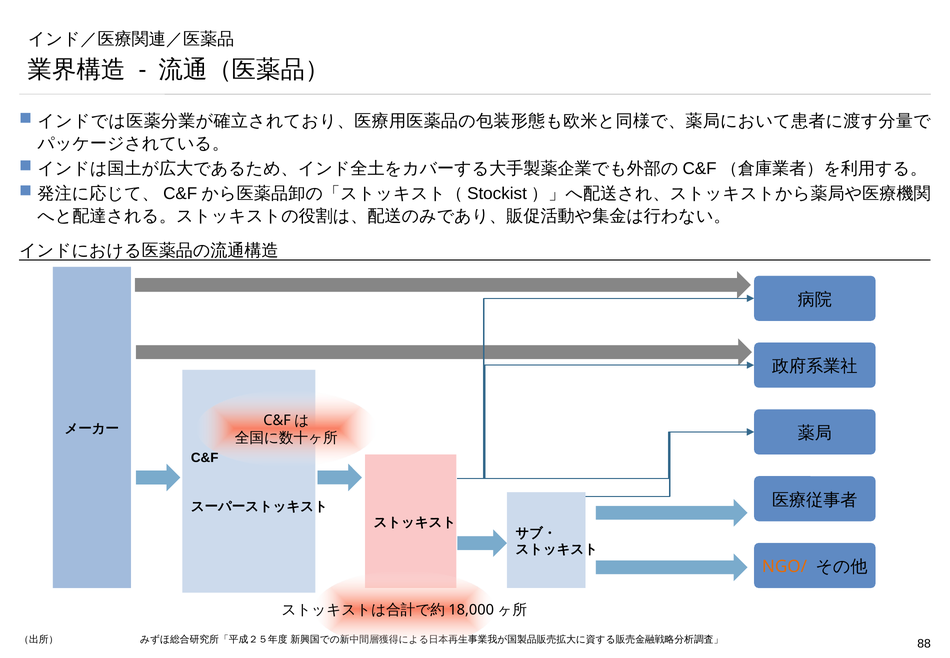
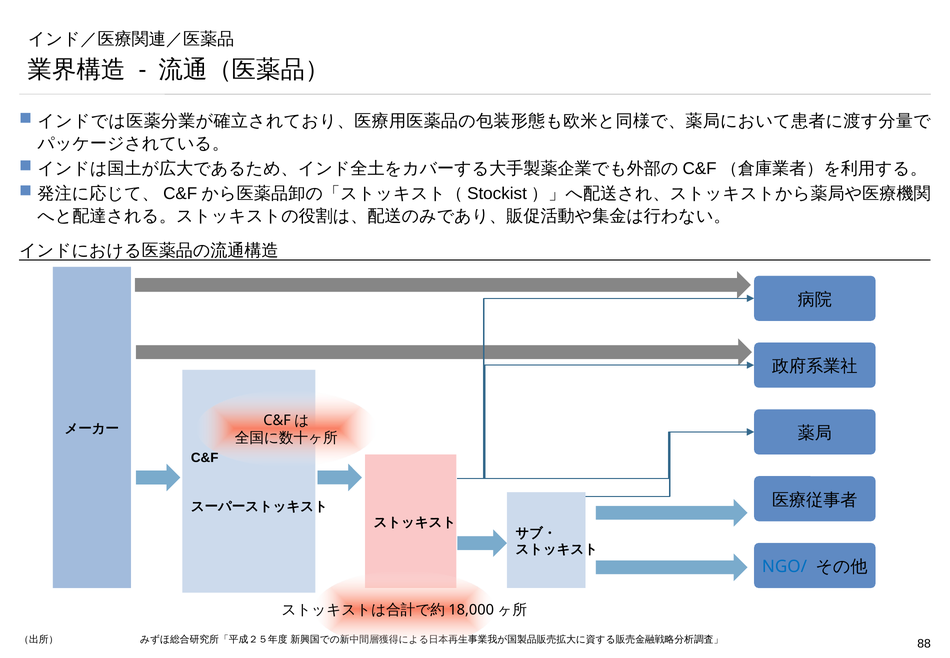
NGO/ colour: orange -> blue (784, 566)
